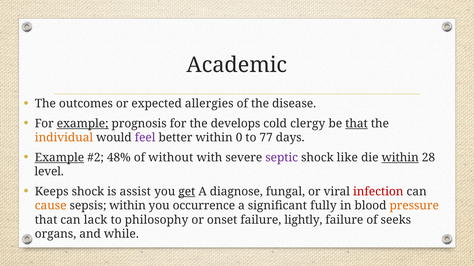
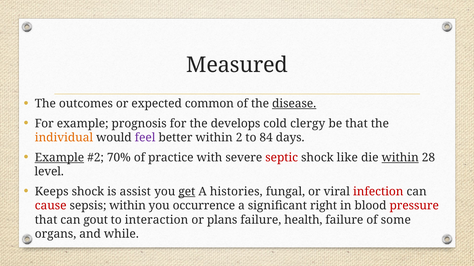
Academic: Academic -> Measured (237, 65)
allergies: allergies -> common (209, 104)
disease underline: none -> present (294, 104)
example underline: present -> none (83, 124)
that underline: present -> none (357, 124)
0: 0 -> 2 (239, 138)
77: 77 -> 84 (266, 138)
48%: 48% -> 70% (119, 158)
without: without -> practice (171, 158)
septic colour: purple -> red (282, 158)
diagnose: diagnose -> histories (236, 192)
cause colour: orange -> red (51, 206)
fully: fully -> right (324, 206)
pressure colour: orange -> red (414, 206)
lack: lack -> gout (96, 220)
philosophy: philosophy -> interaction (157, 220)
onset: onset -> plans (222, 220)
lightly: lightly -> health (303, 220)
seeks: seeks -> some (396, 220)
